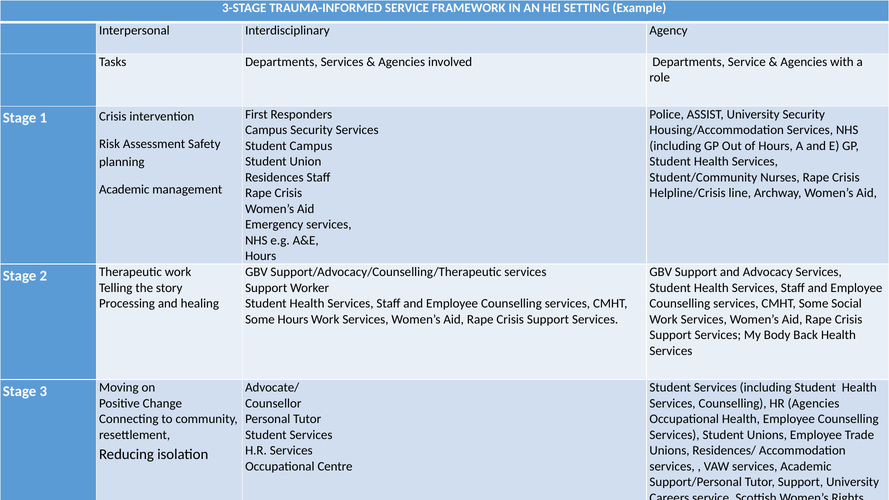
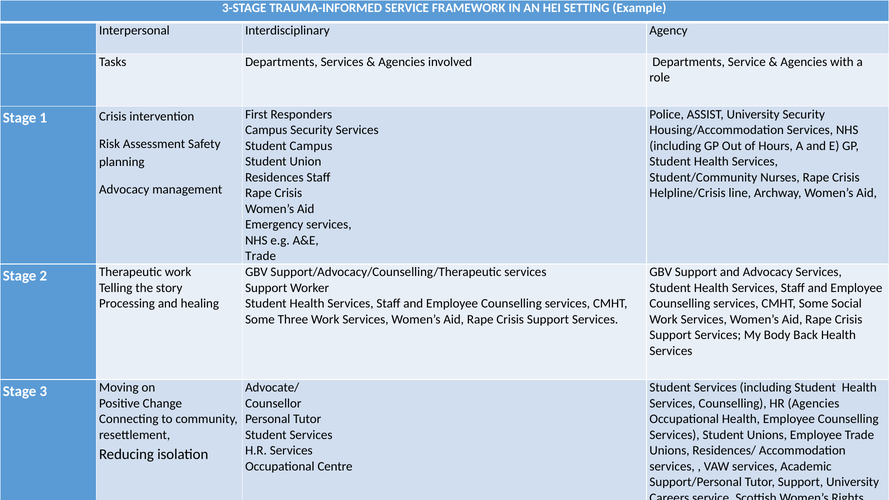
Academic: Academic -> Advocacy (124, 190)
Hours: Hours -> Trade (261, 256)
Some Hours: Hours -> Three (293, 319)
